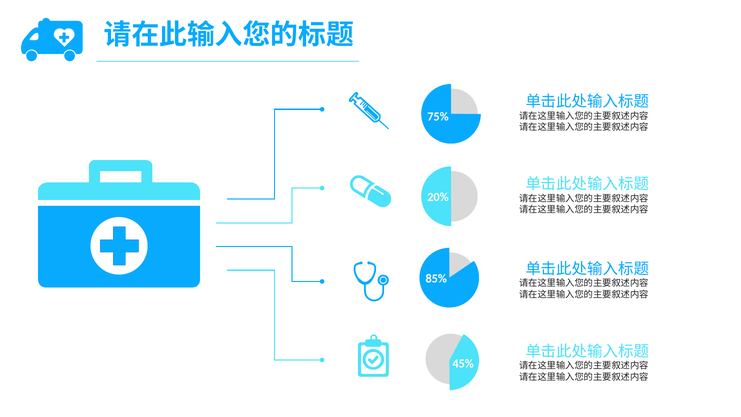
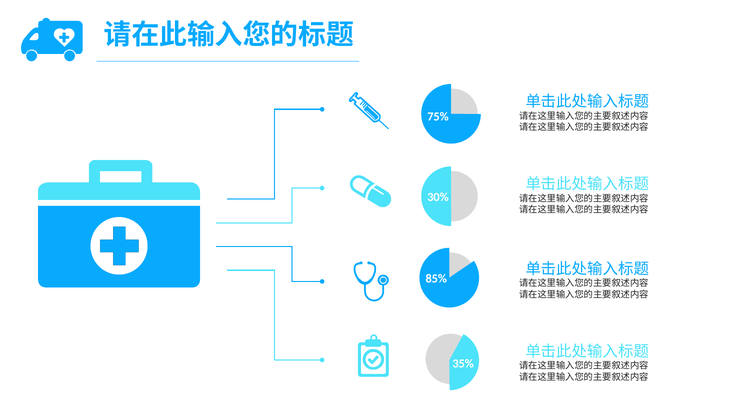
20%: 20% -> 30% (438, 197)
45%: 45% -> 35% (463, 364)
